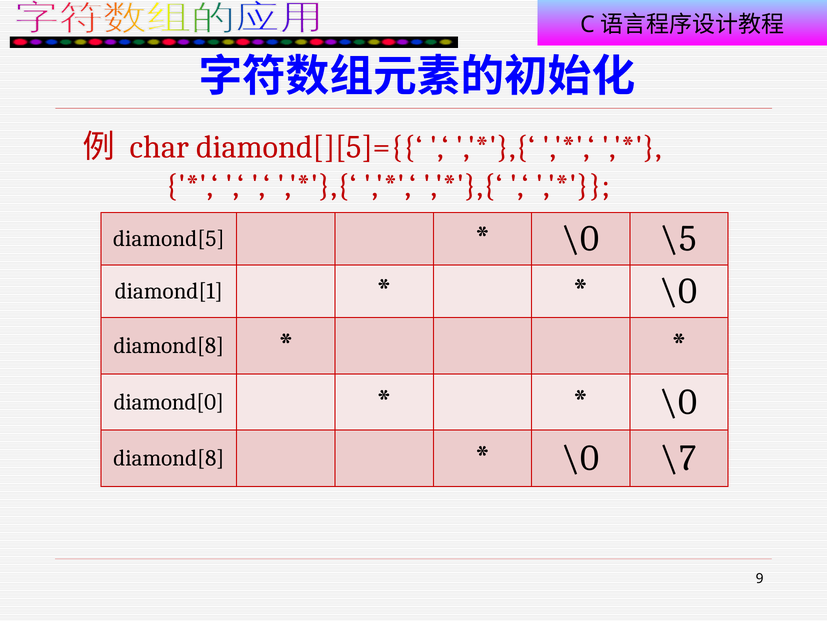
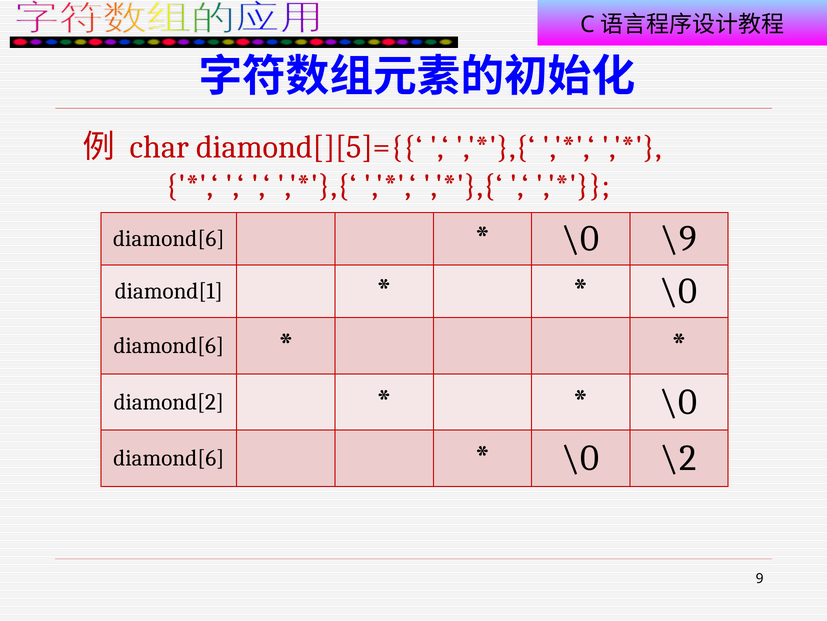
diamond[5: diamond[5 -> diamond[6 (169, 239)
\5: \5 -> \9 (679, 238)
diamond[8: diamond[8 -> diamond[6 (169, 345)
diamond[0: diamond[0 -> diamond[2 (169, 401)
diamond[8: diamond[8 -> diamond[6 (169, 458)
\7: \7 -> \2 (679, 458)
